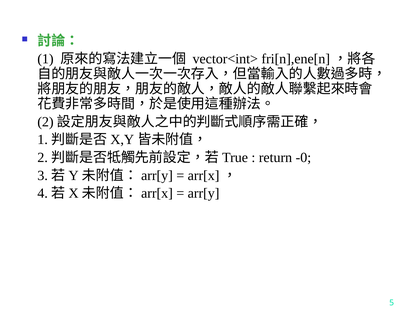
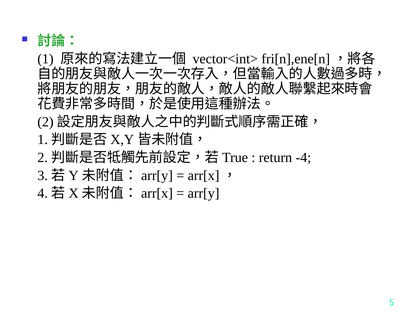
-0: -0 -> -4 (303, 158)
